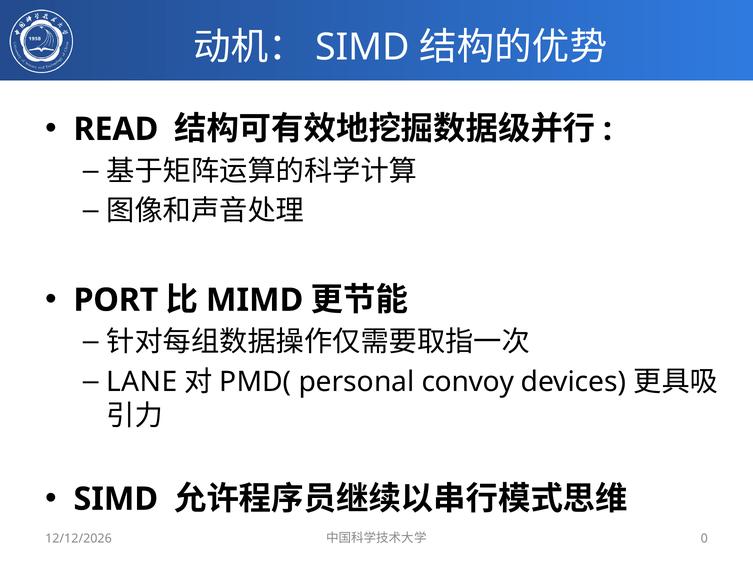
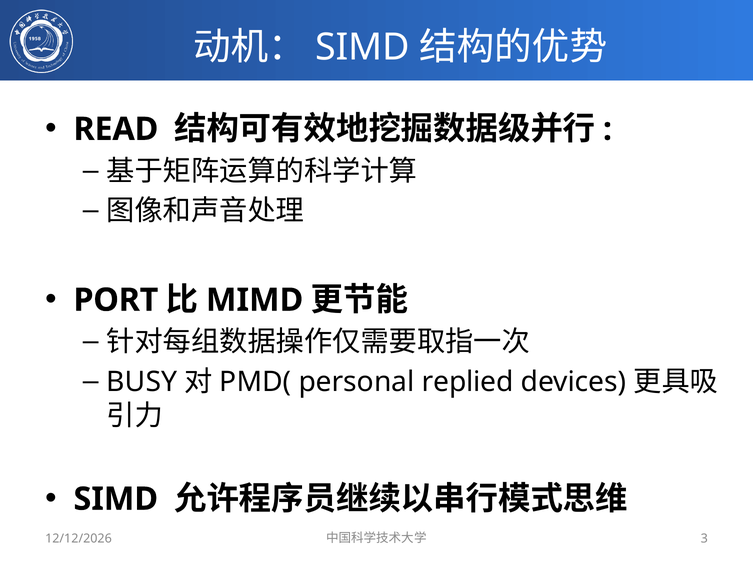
LANE: LANE -> BUSY (142, 382)
convoy: convoy -> replied (468, 382)
0: 0 -> 3 (704, 538)
